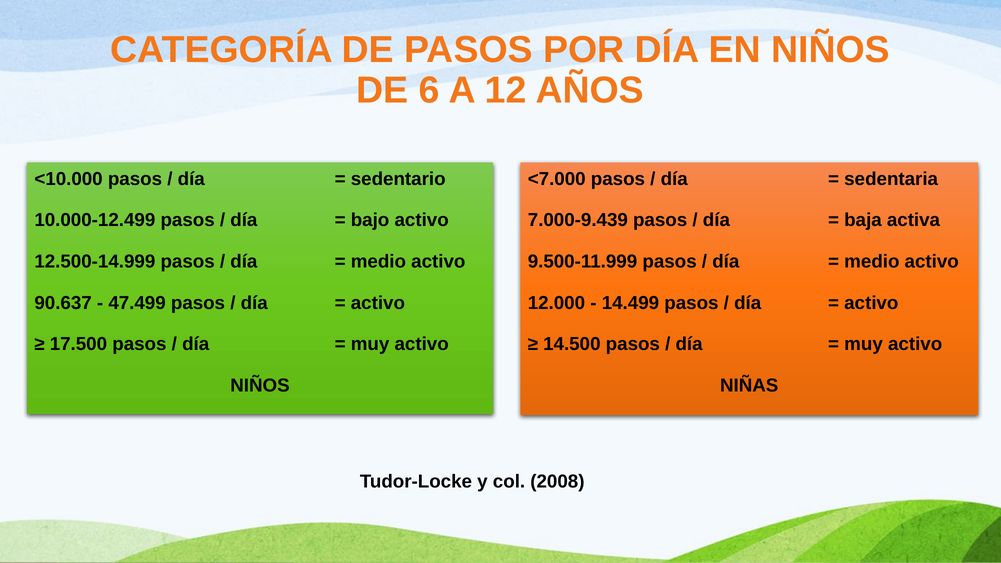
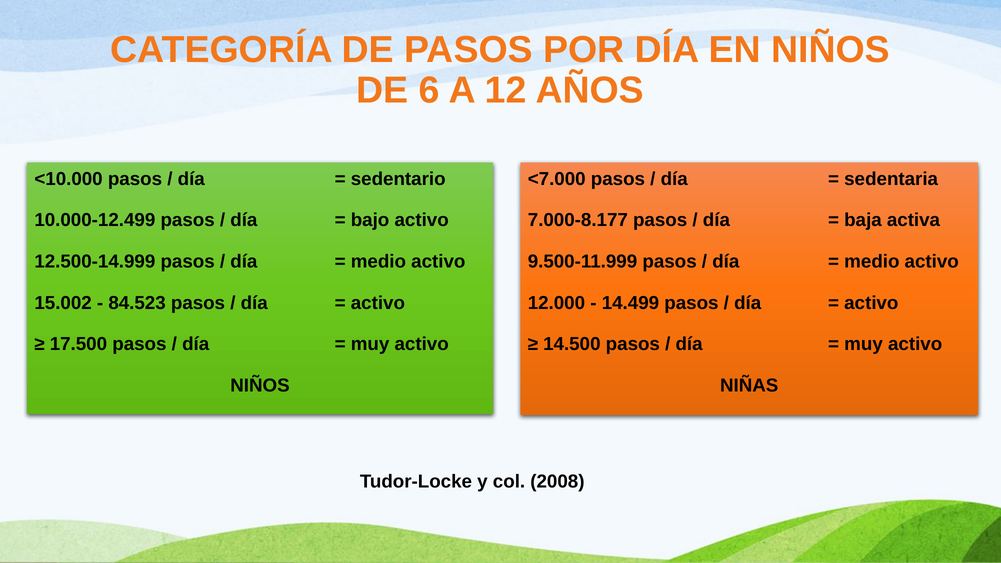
7.000-9.439: 7.000-9.439 -> 7.000-8.177 (578, 220)
90.637: 90.637 -> 15.002 (63, 303)
47.499: 47.499 -> 84.523 (137, 303)
